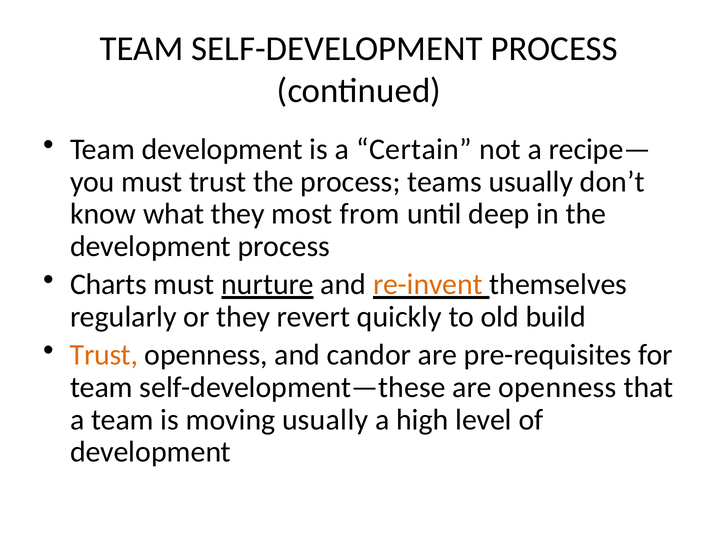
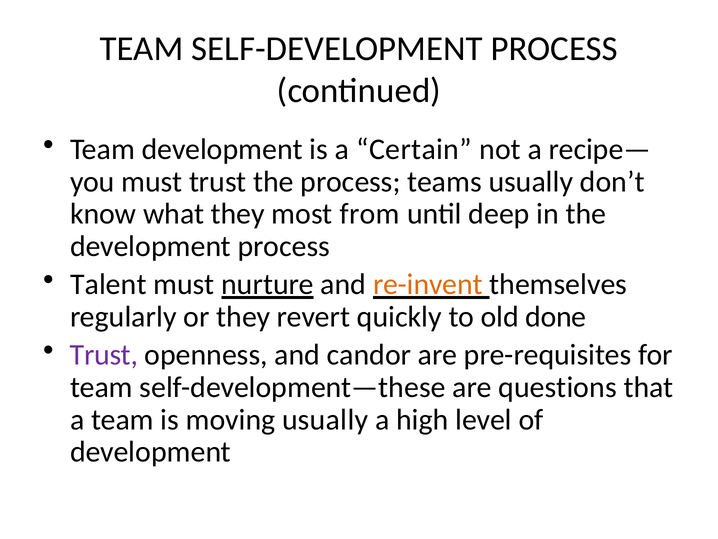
Charts: Charts -> Talent (108, 284)
build: build -> done (556, 317)
Trust colour: orange -> purple (104, 355)
are openness: openness -> questions (558, 387)
